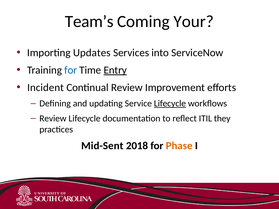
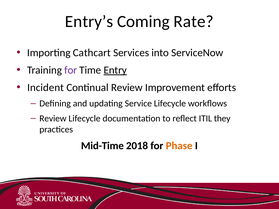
Team’s: Team’s -> Entry’s (89, 21)
Your: Your -> Rate (194, 21)
Updates: Updates -> Cathcart (92, 53)
for colour: blue -> purple (71, 70)
Lifecycle underline: present -> none (170, 104)
Mid-Sent: Mid-Sent -> Mid-Time (102, 146)
